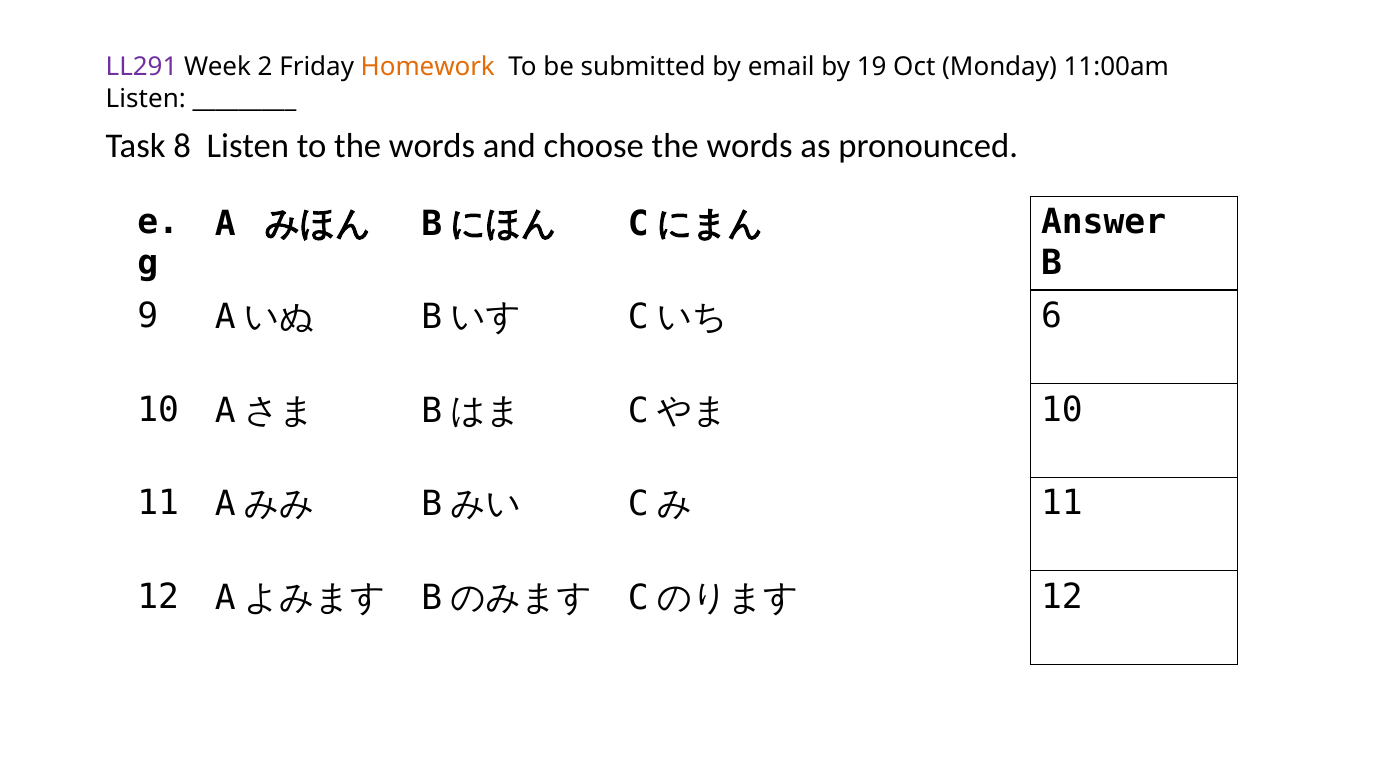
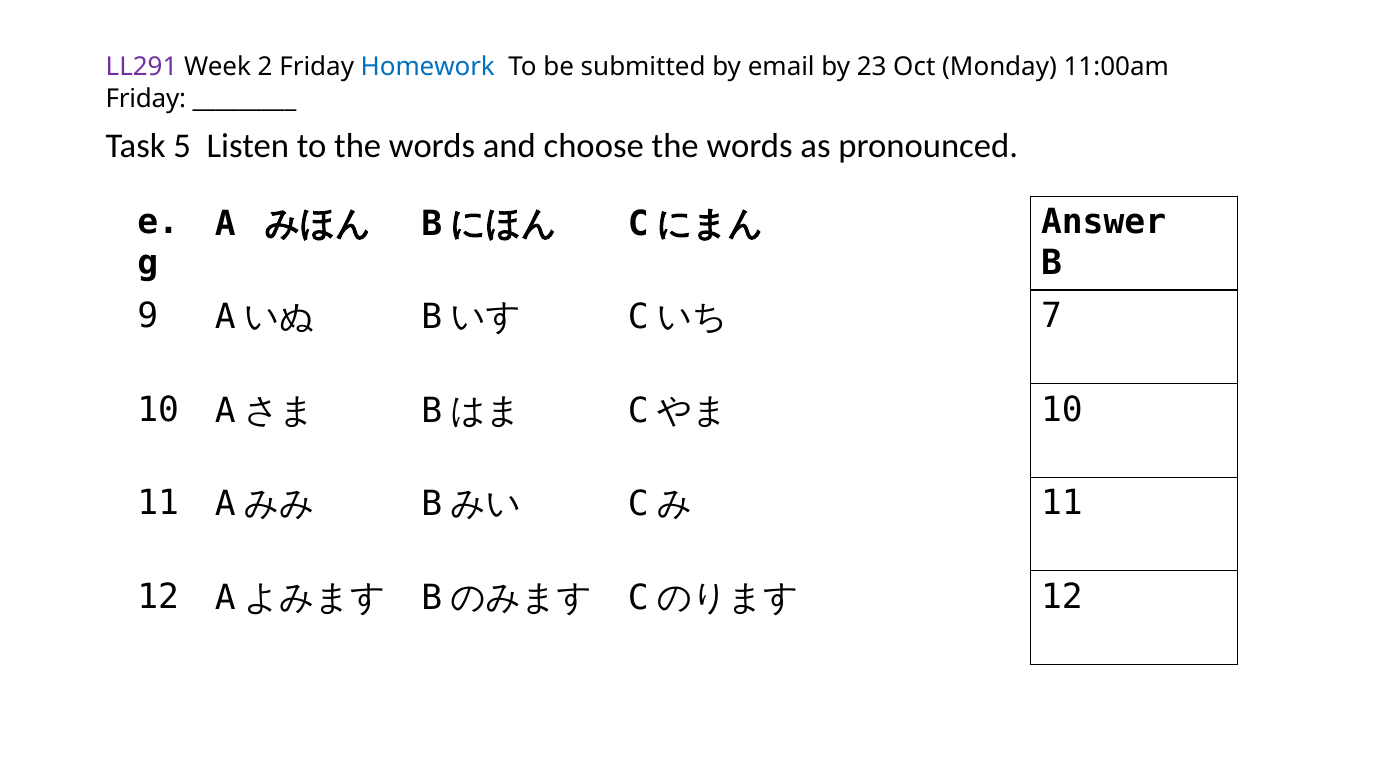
Homework colour: orange -> blue (428, 67)
19: 19 -> 23 (872, 67)
Listen: Listen -> Friday (146, 99)
8: 8 -> 5 (182, 146)
6: 6 -> 7 (1051, 316)
